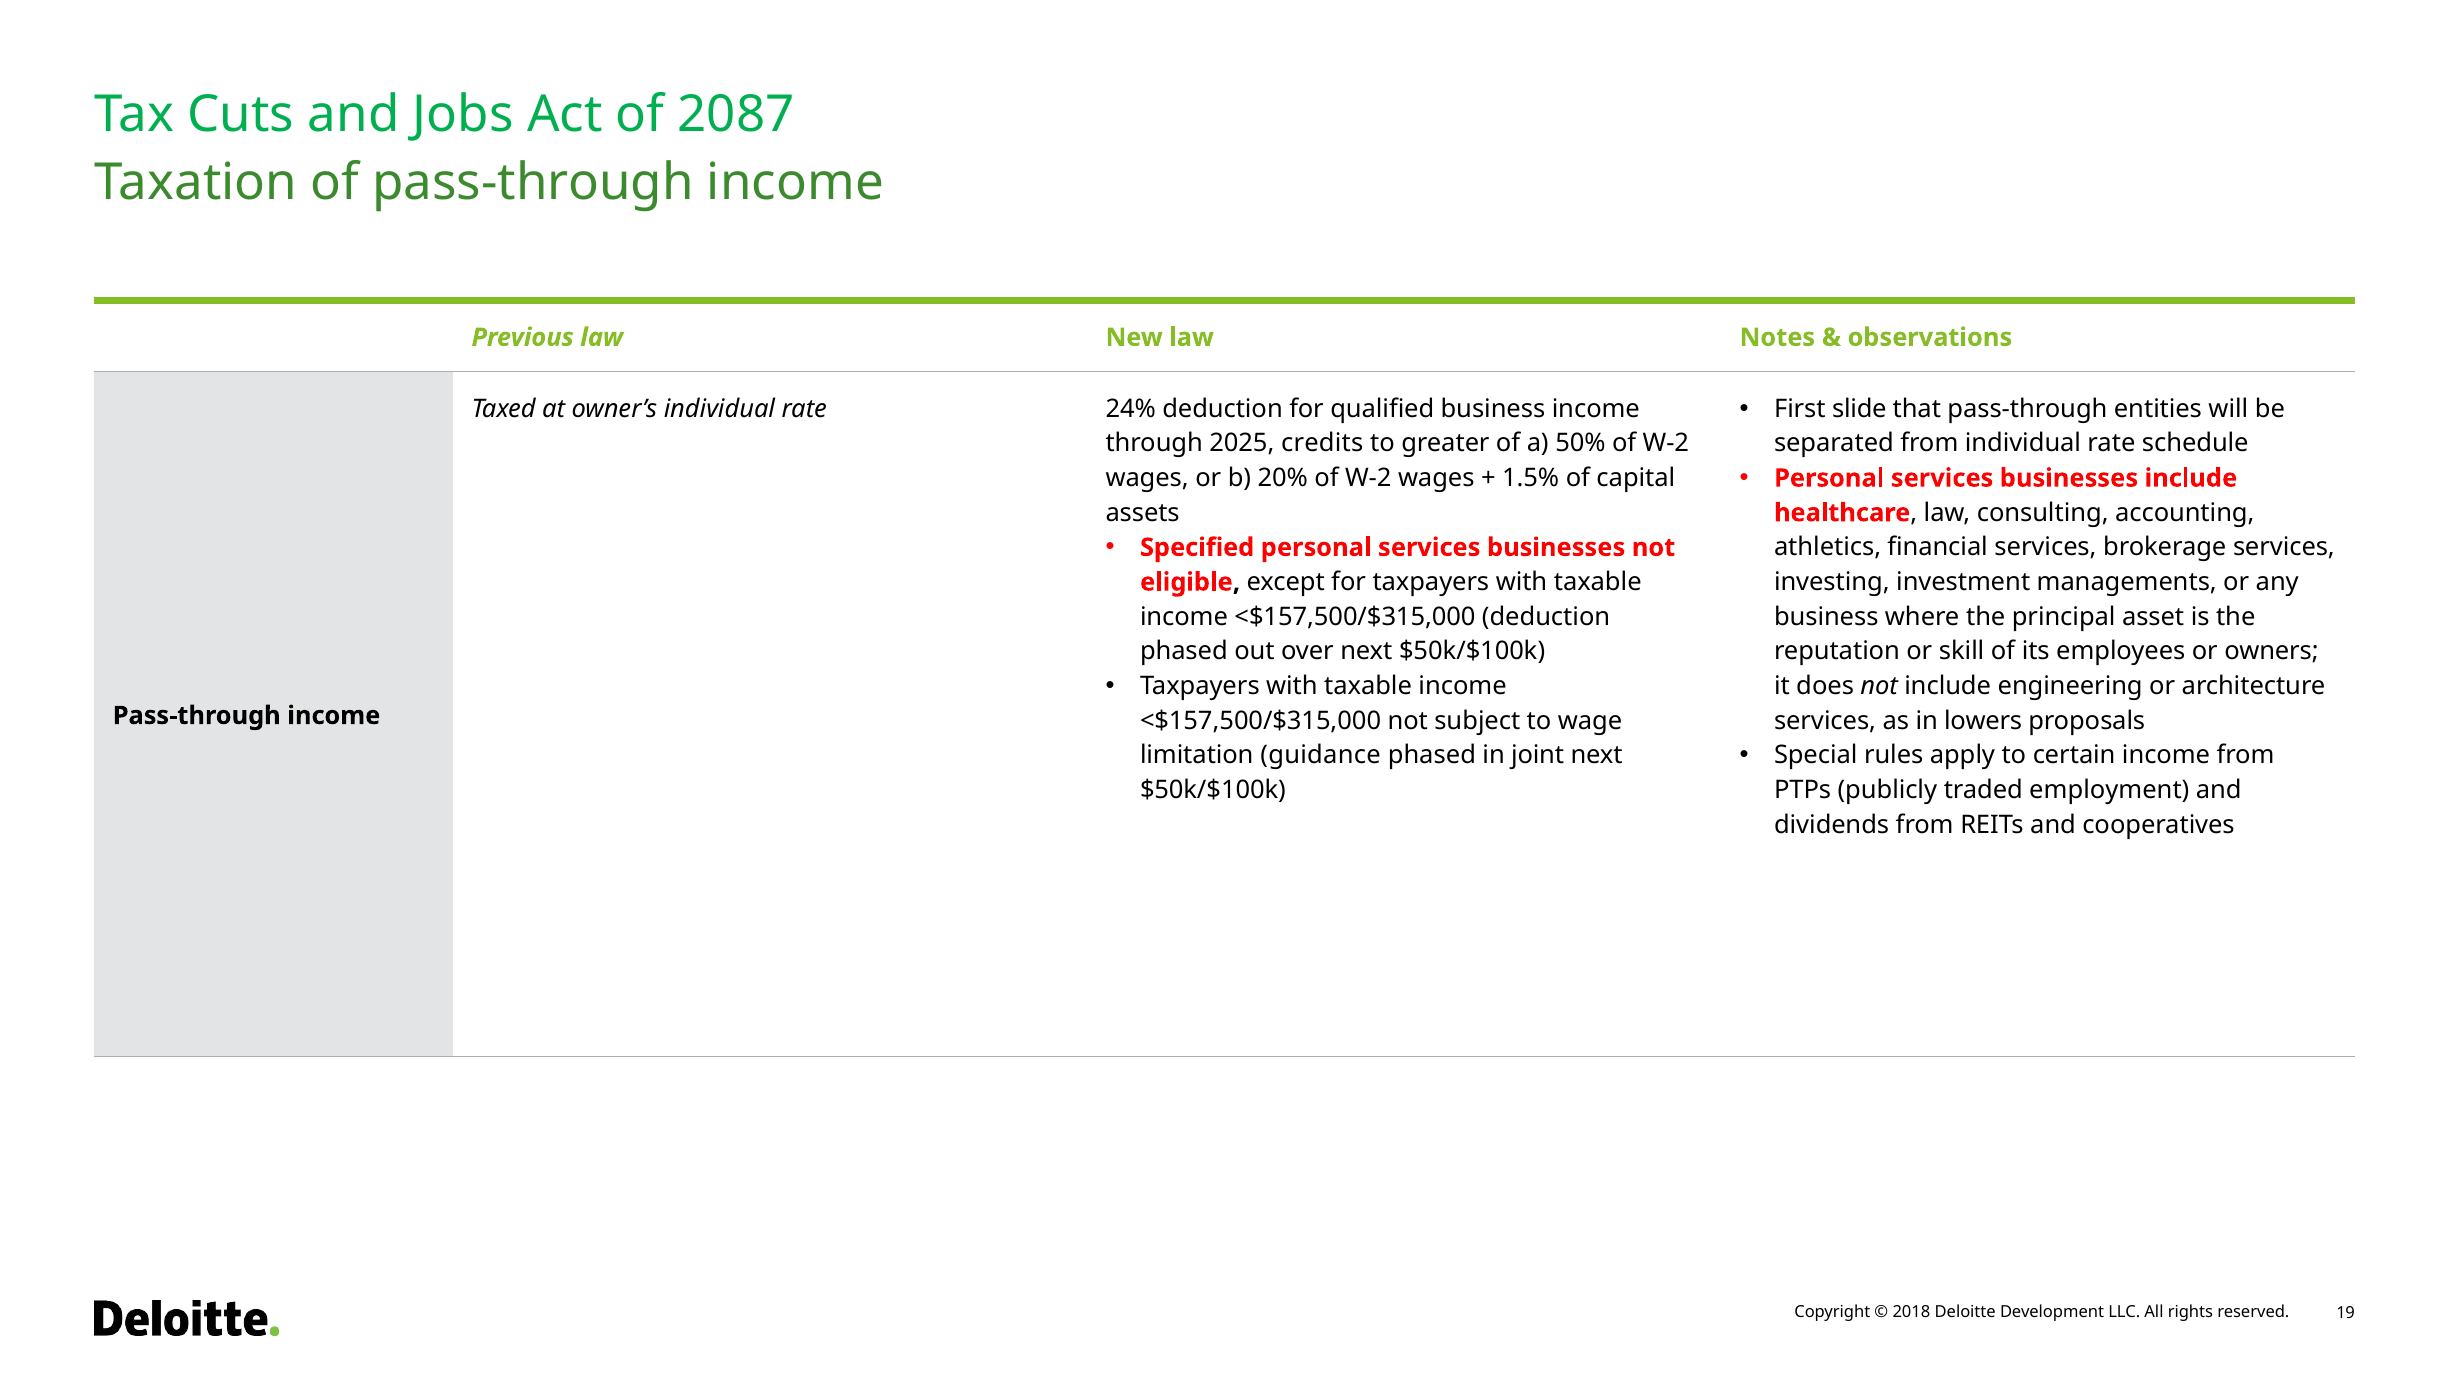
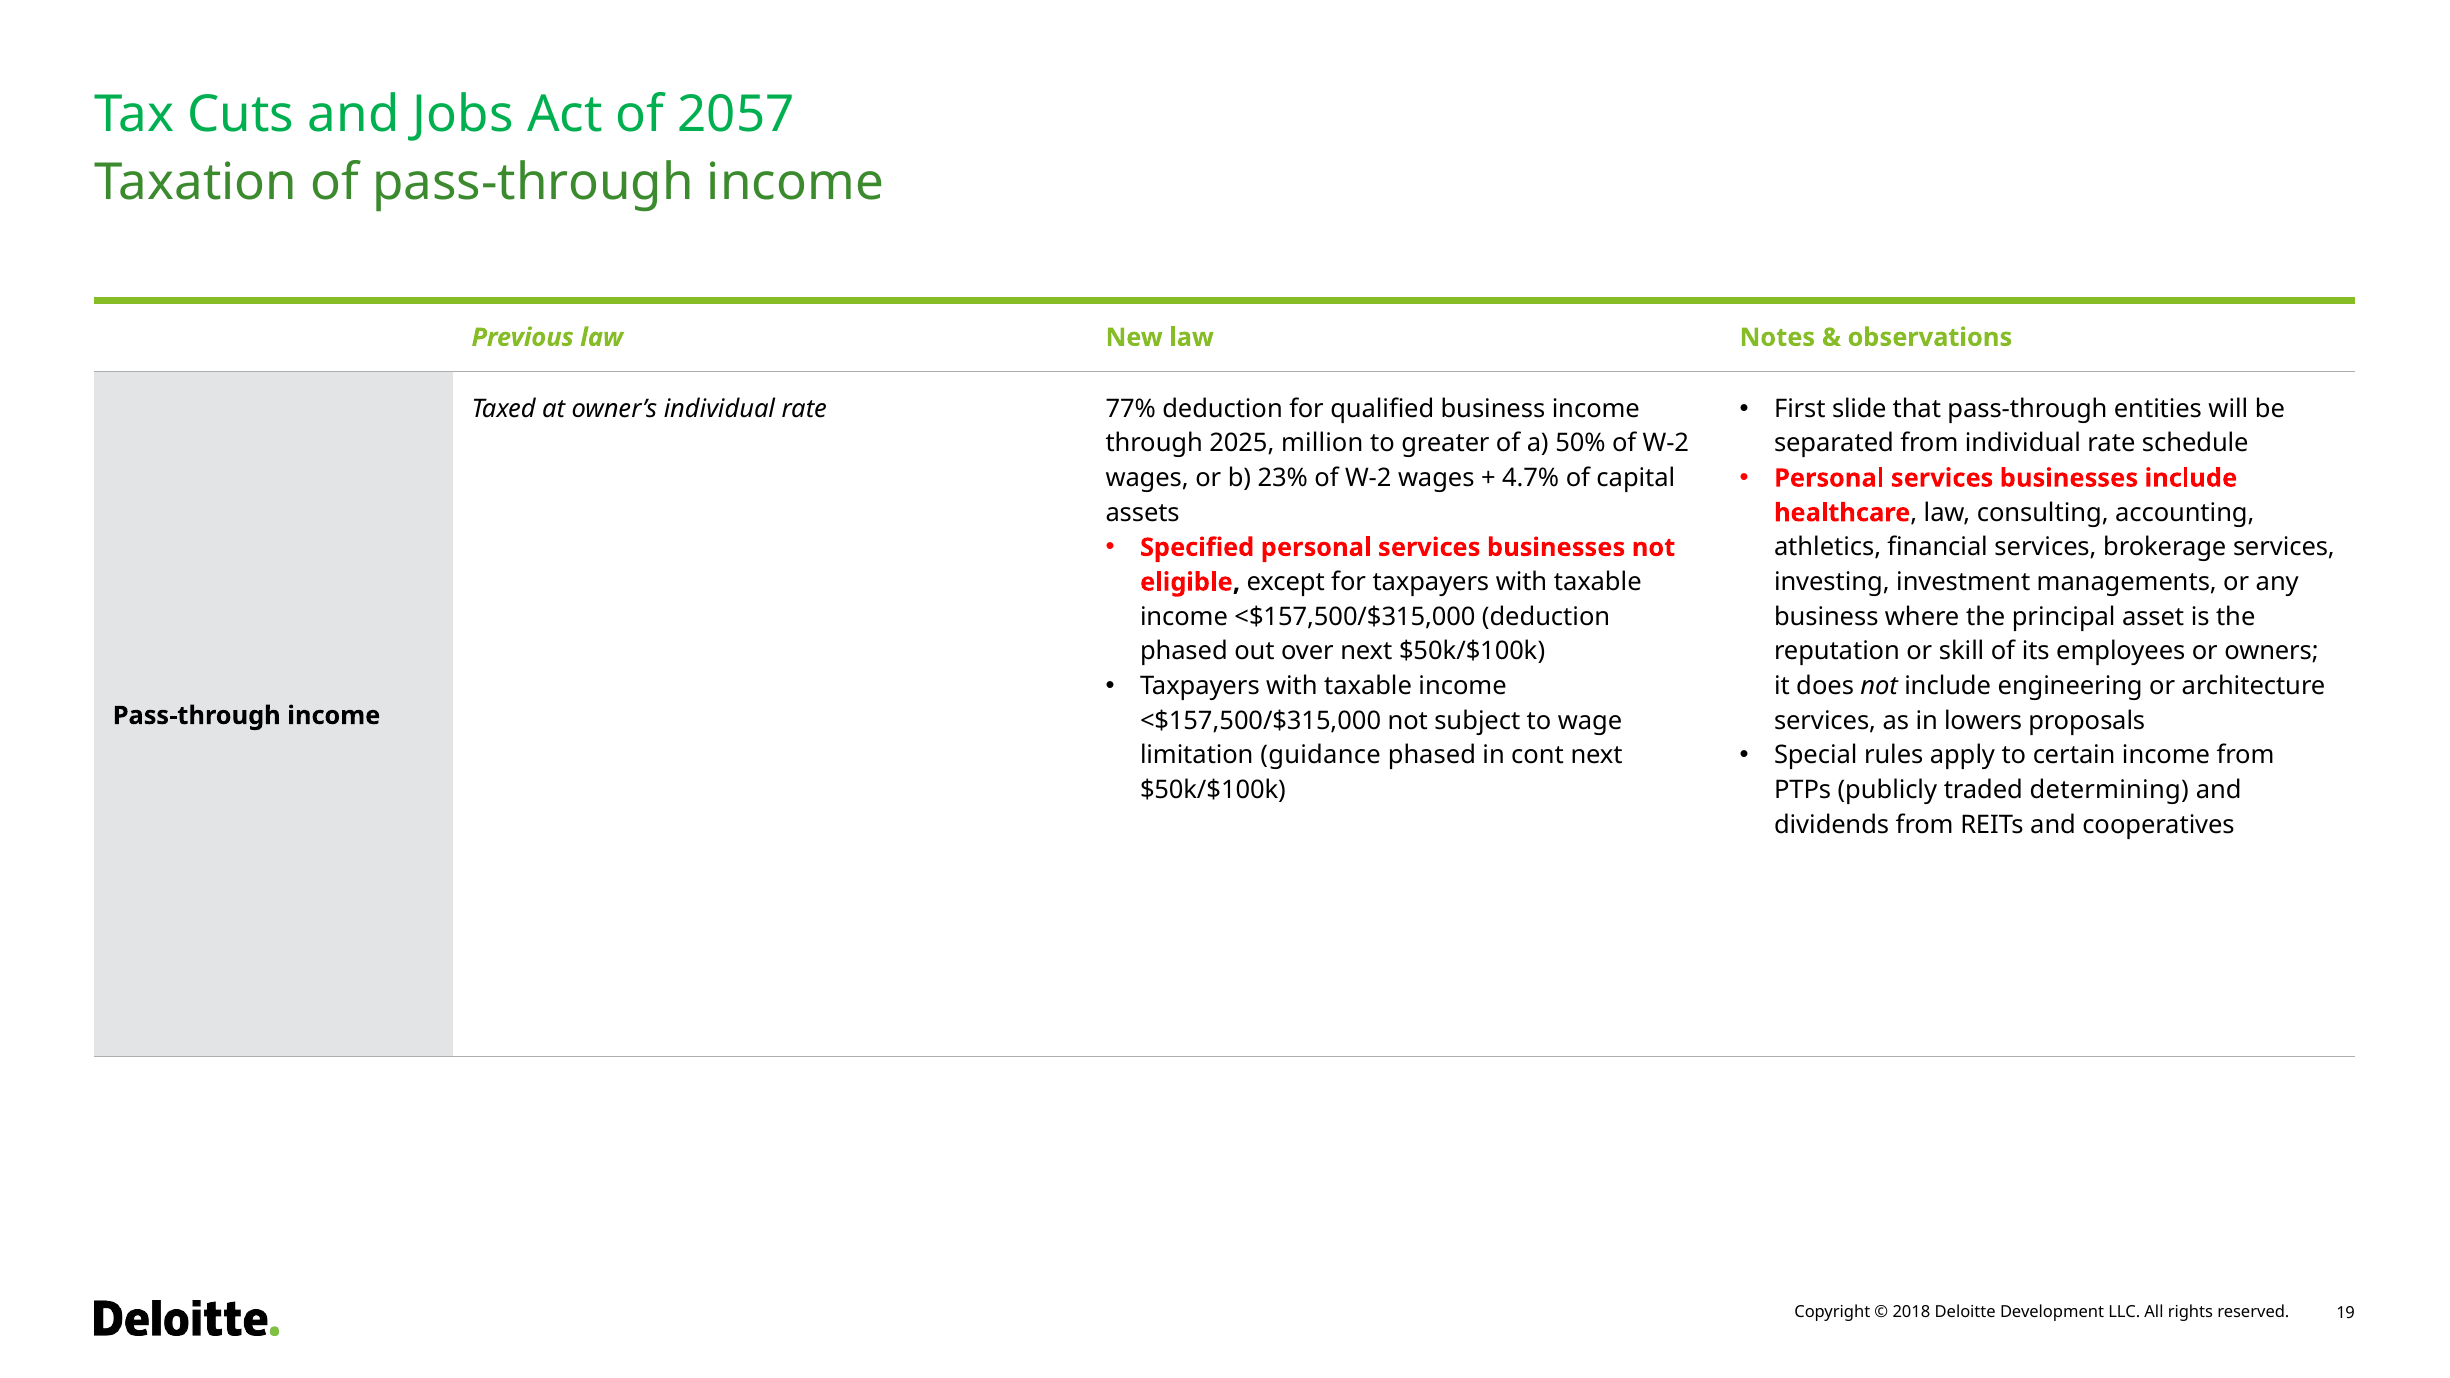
2087: 2087 -> 2057 (736, 115)
24%: 24% -> 77% (1131, 409)
credits: credits -> million (1322, 444)
20%: 20% -> 23% (1283, 478)
1.5%: 1.5% -> 4.7% (1531, 478)
joint: joint -> cont (1537, 755)
employment: employment -> determining (2109, 790)
